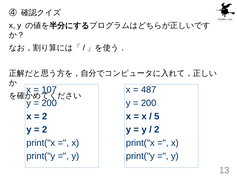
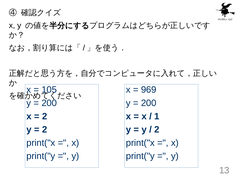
107: 107 -> 105 (49, 90)
487: 487 -> 969 (149, 90)
5: 5 -> 1 (157, 116)
